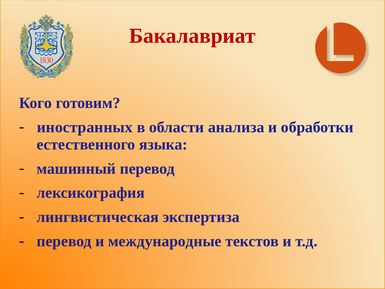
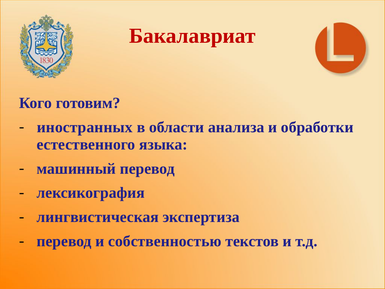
международные: международные -> собственностью (165, 241)
